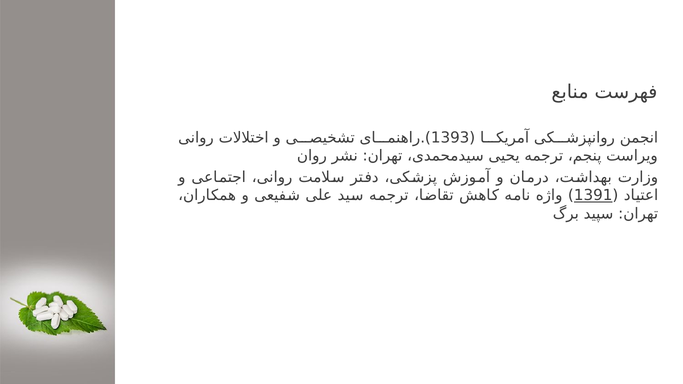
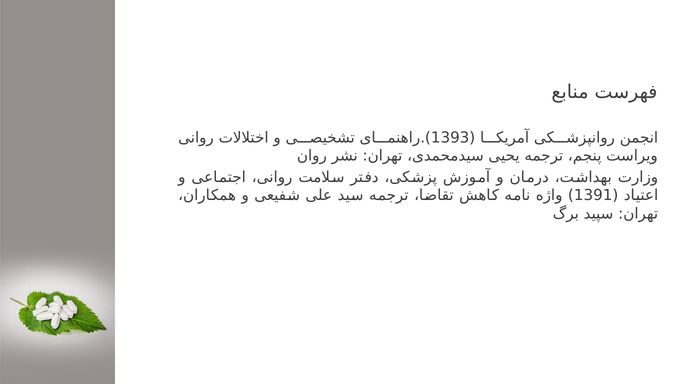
1391 underline: present -> none (593, 195)
